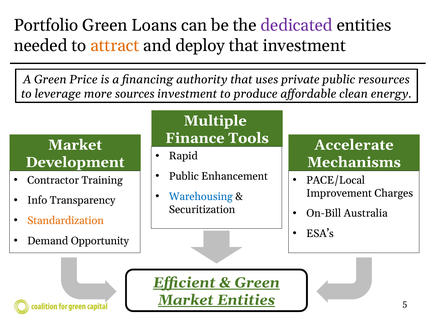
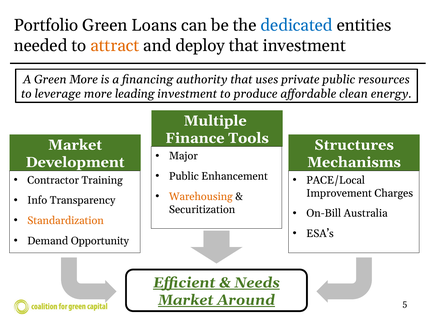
dedicated colour: purple -> blue (297, 25)
Green Price: Price -> More (84, 79)
sources: sources -> leading (135, 94)
Accelerate: Accelerate -> Structures (354, 145)
Rapid: Rapid -> Major (183, 156)
Warehousing colour: blue -> orange (201, 196)
Green: Green -> Needs (257, 282)
Market Entities: Entities -> Around (246, 300)
